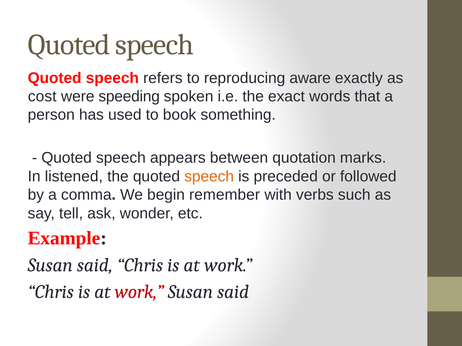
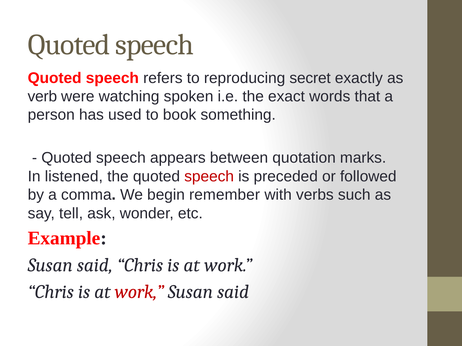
aware: aware -> secret (310, 78)
cost: cost -> verb (42, 97)
speeding: speeding -> watching (129, 97)
speech colour: orange -> red (209, 177)
